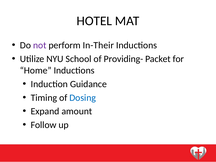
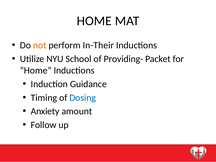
HOTEL: HOTEL -> HOME (94, 21)
not colour: purple -> orange (40, 45)
Expand: Expand -> Anxiety (45, 111)
